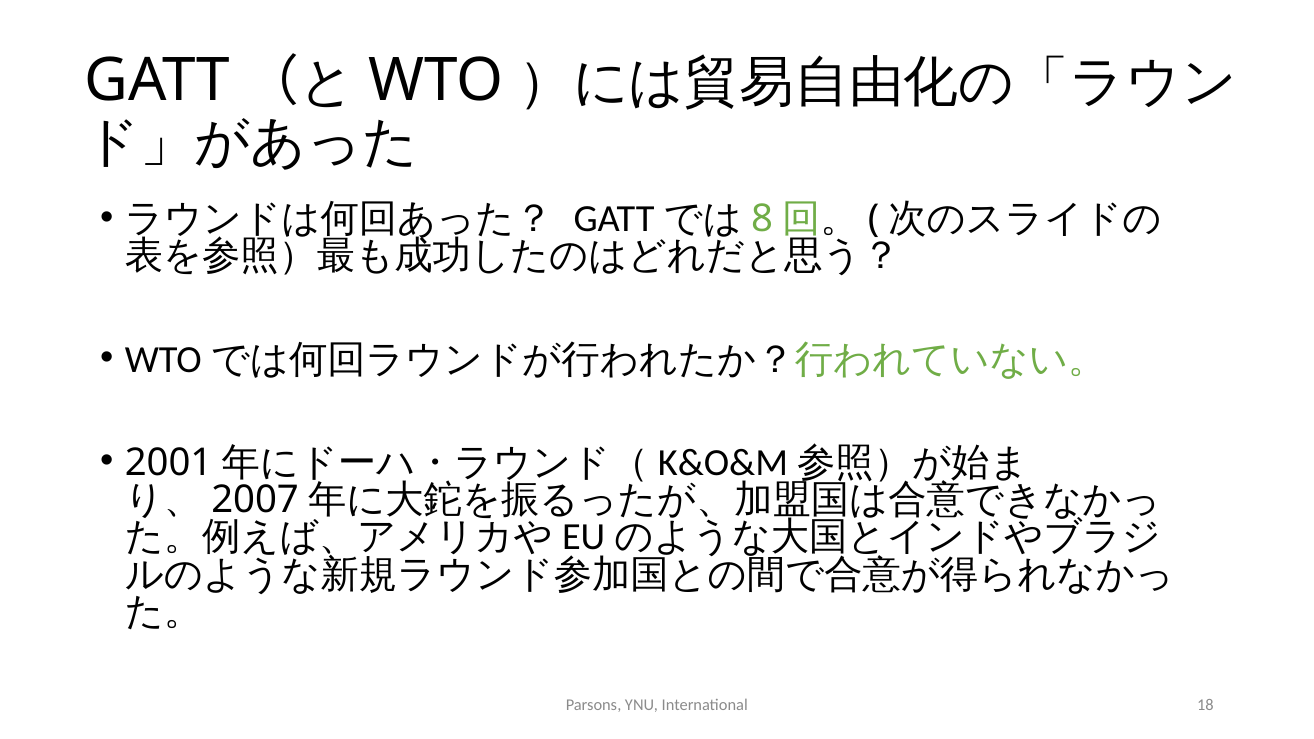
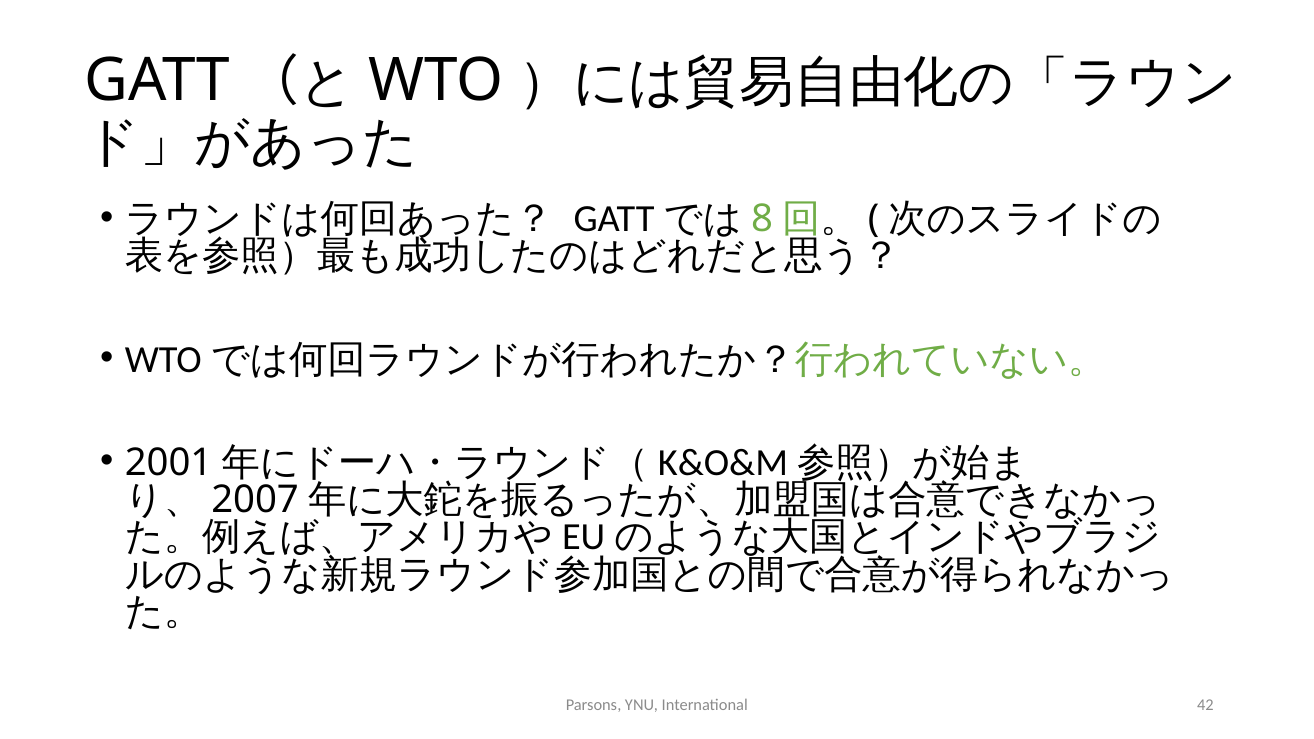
18: 18 -> 42 (1205, 706)
